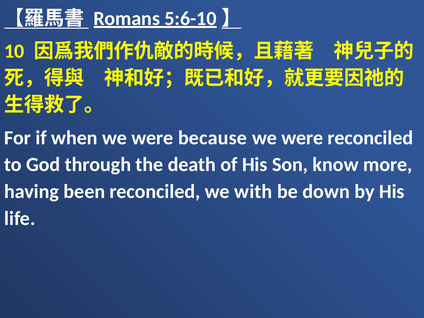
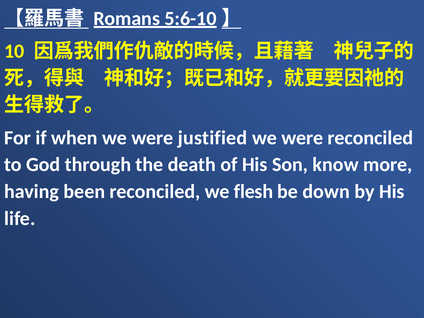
because: because -> justified (213, 138)
with: with -> flesh (254, 192)
